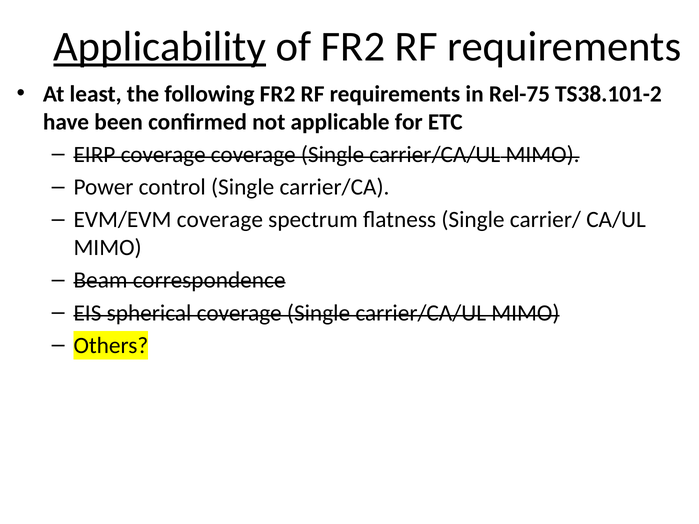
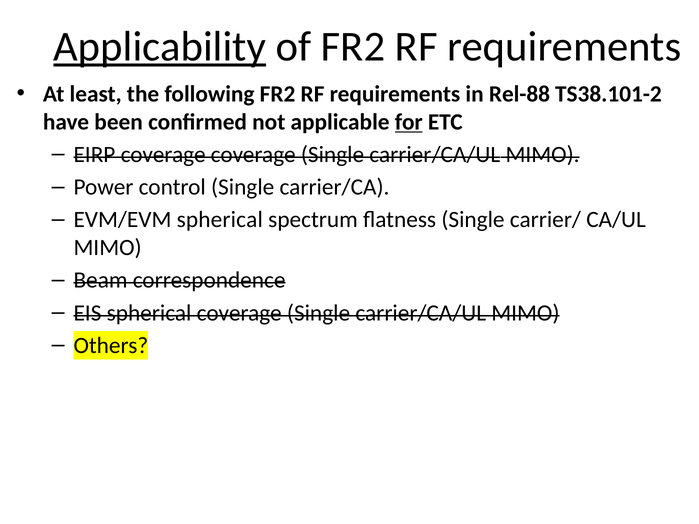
Rel-75: Rel-75 -> Rel-88 (519, 94)
for underline: none -> present (409, 122)
EVM/EVM coverage: coverage -> spherical (220, 220)
